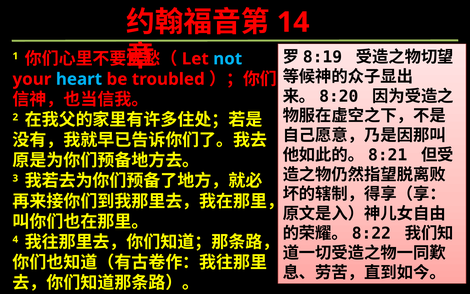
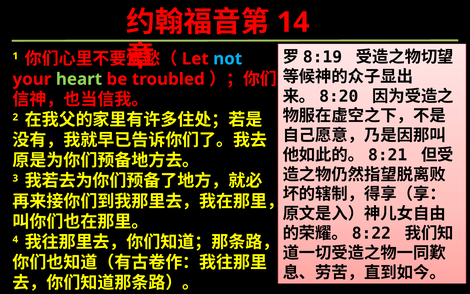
heart colour: light blue -> light green (79, 79)
